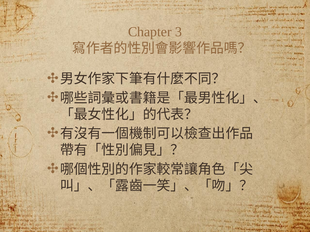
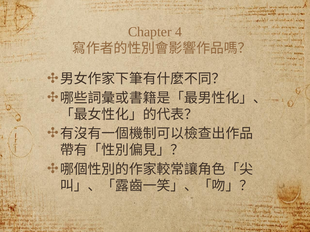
3: 3 -> 4 (178, 32)
